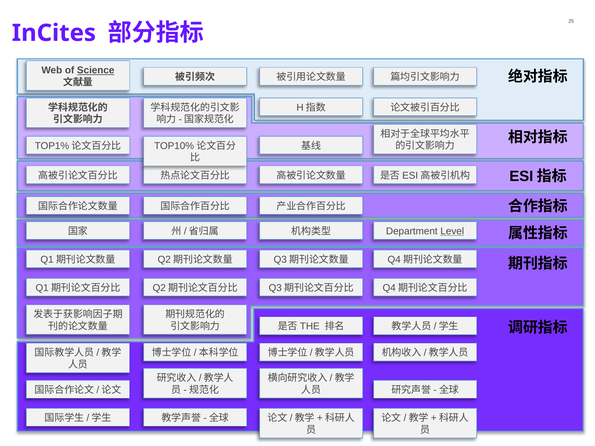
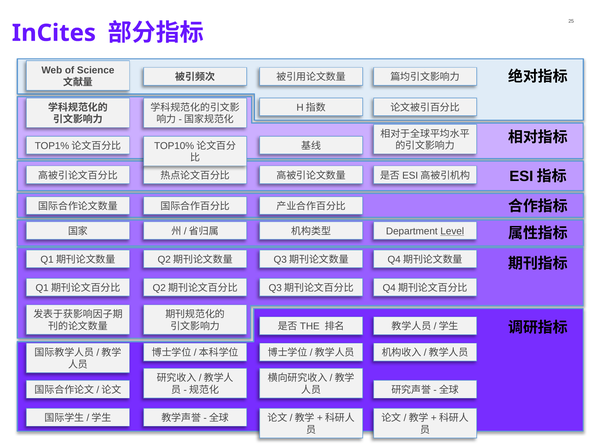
Science underline: present -> none (96, 70)
